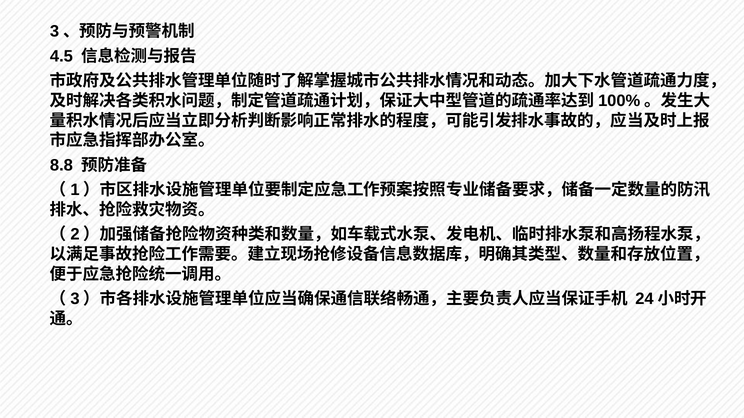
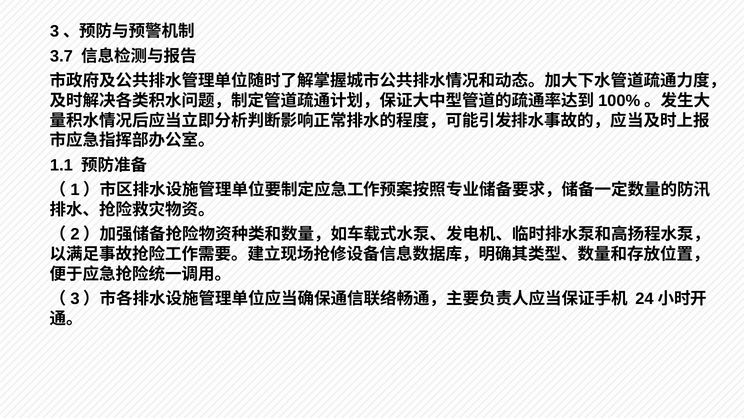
4.5: 4.5 -> 3.7 (61, 56)
8.8: 8.8 -> 1.1 (61, 165)
